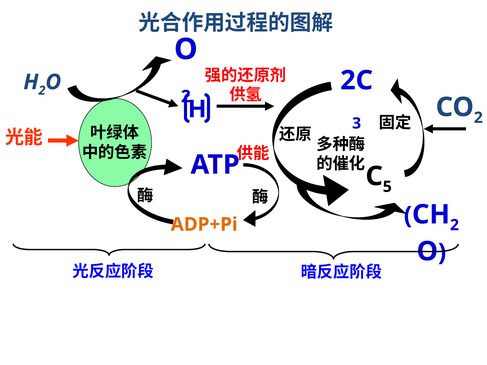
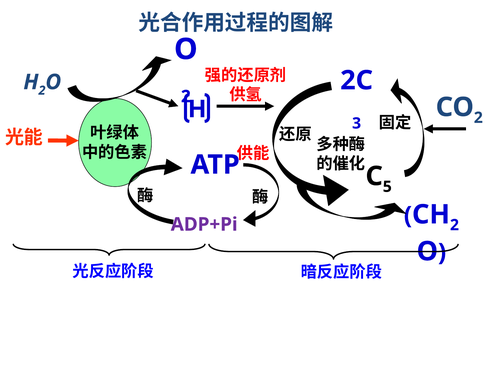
ADP+Pi colour: orange -> purple (204, 225)
